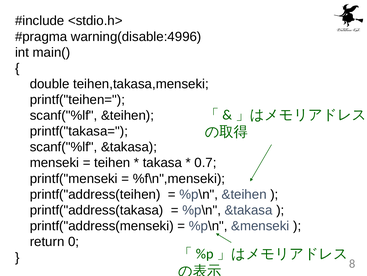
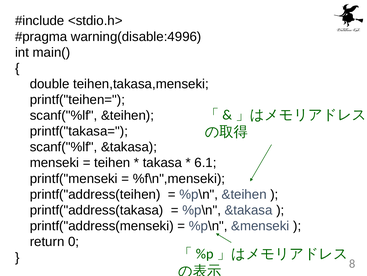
0.7: 0.7 -> 6.1 (205, 162)
